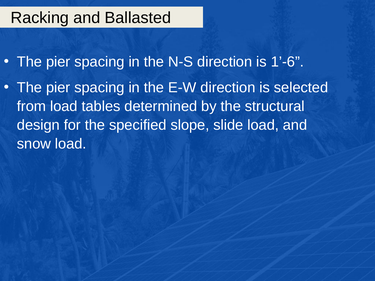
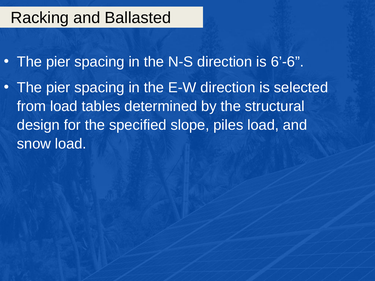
1’-6: 1’-6 -> 6’-6 (287, 62)
slide: slide -> piles (228, 125)
